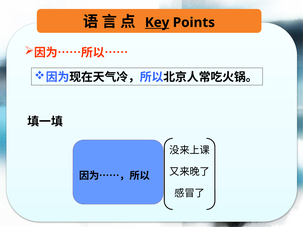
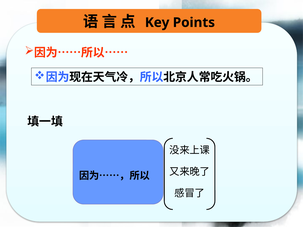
Key underline: present -> none (157, 23)
